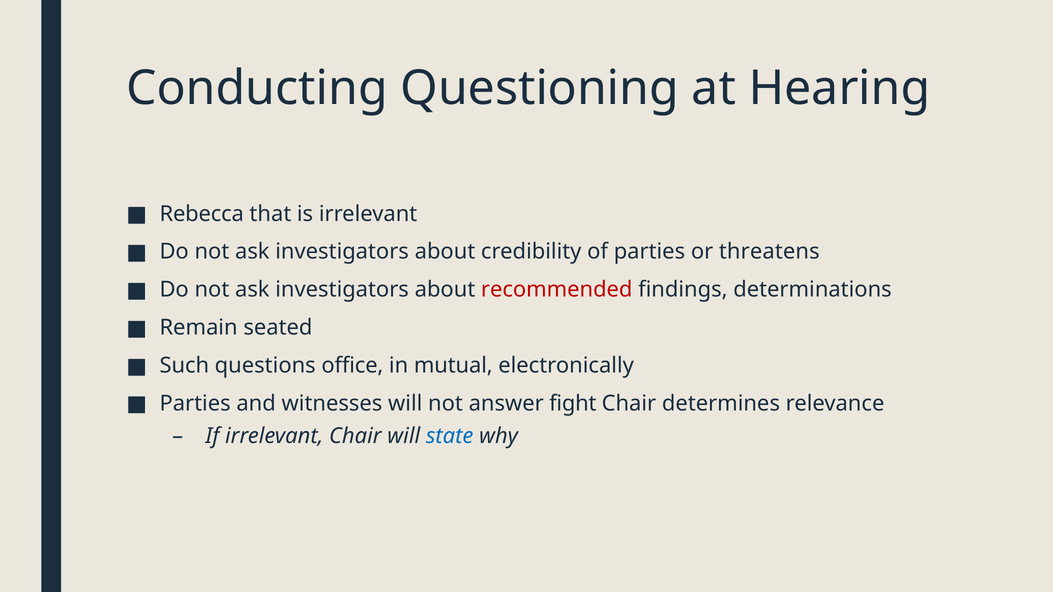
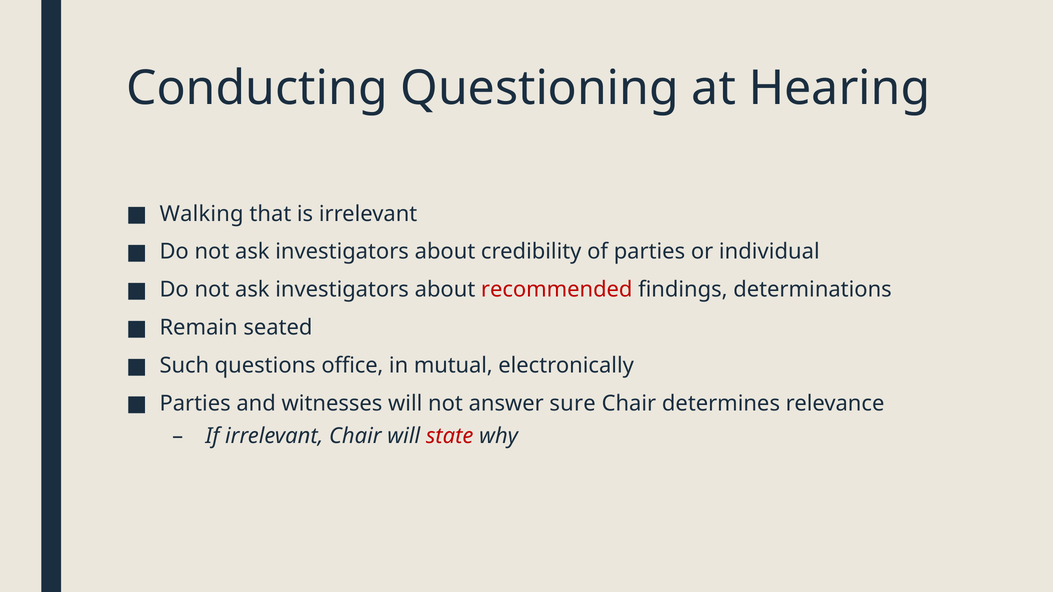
Rebecca: Rebecca -> Walking (202, 214)
threatens: threatens -> individual (769, 252)
fight: fight -> sure (573, 404)
state colour: blue -> red (450, 436)
